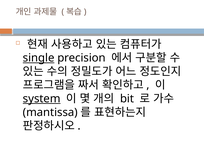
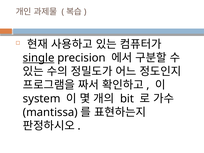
system underline: present -> none (42, 99)
